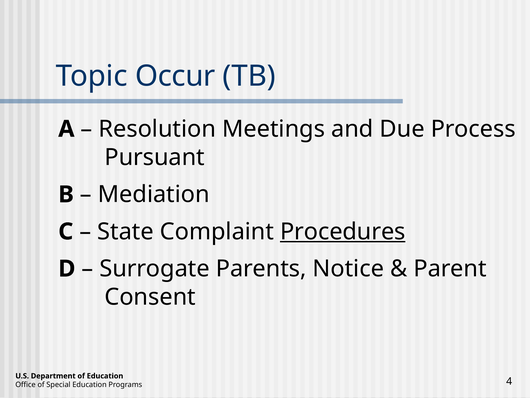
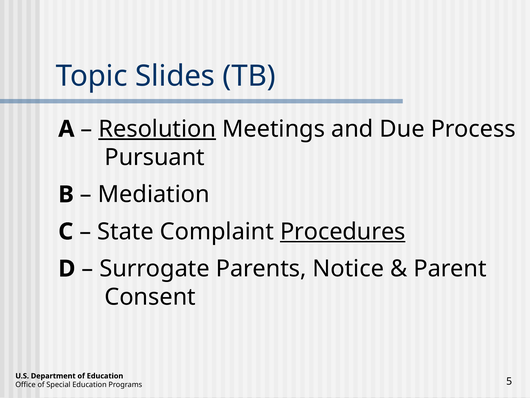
Occur: Occur -> Slides (175, 76)
Resolution underline: none -> present (157, 129)
4: 4 -> 5 (509, 381)
